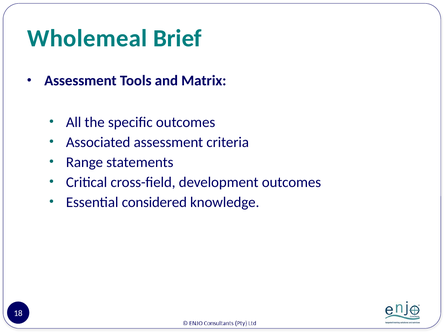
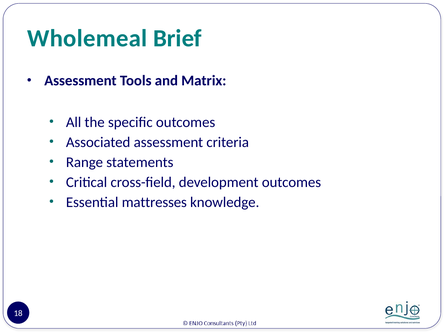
considered: considered -> mattresses (154, 202)
